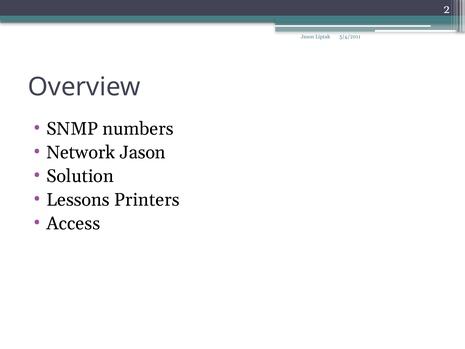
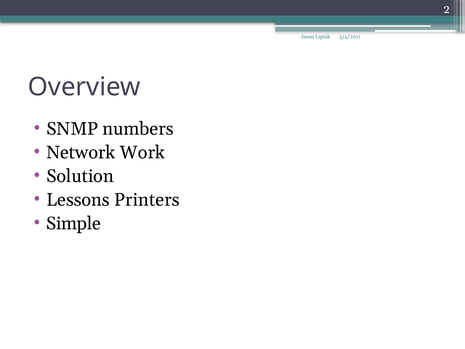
Network Jason: Jason -> Work (142, 152)
Access: Access -> Simple (73, 223)
